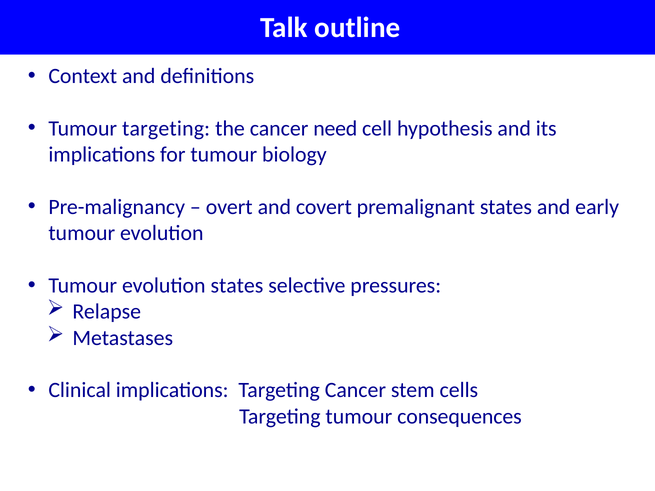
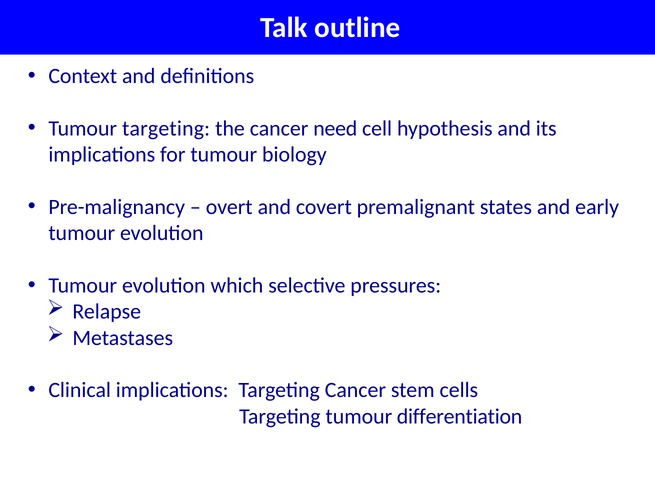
evolution states: states -> which (237, 286)
consequences: consequences -> differentiation (460, 417)
